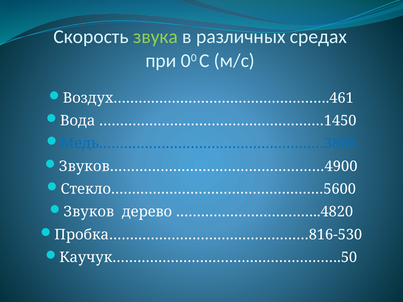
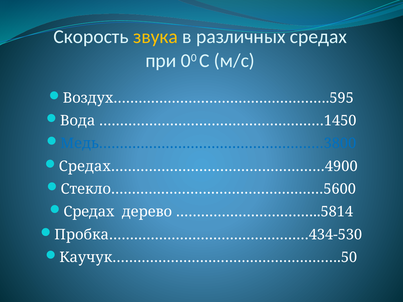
звука colour: light green -> yellow (156, 37)
Воздух…………………………………………….461: Воздух…………………………………………….461 -> Воздух…………………………………………….595 (208, 98)
Звуков……………………………………………4900: Звуков……………………………………………4900 -> Средах……………………………………………4900 (208, 166)
Звуков: Звуков -> Средах (89, 212)
……………………………..4820: ……………………………..4820 -> ……………………………..5814 (264, 212)
Пробка…………………………………………816-530: Пробка…………………………………………816-530 -> Пробка…………………………………………434-530 (208, 235)
